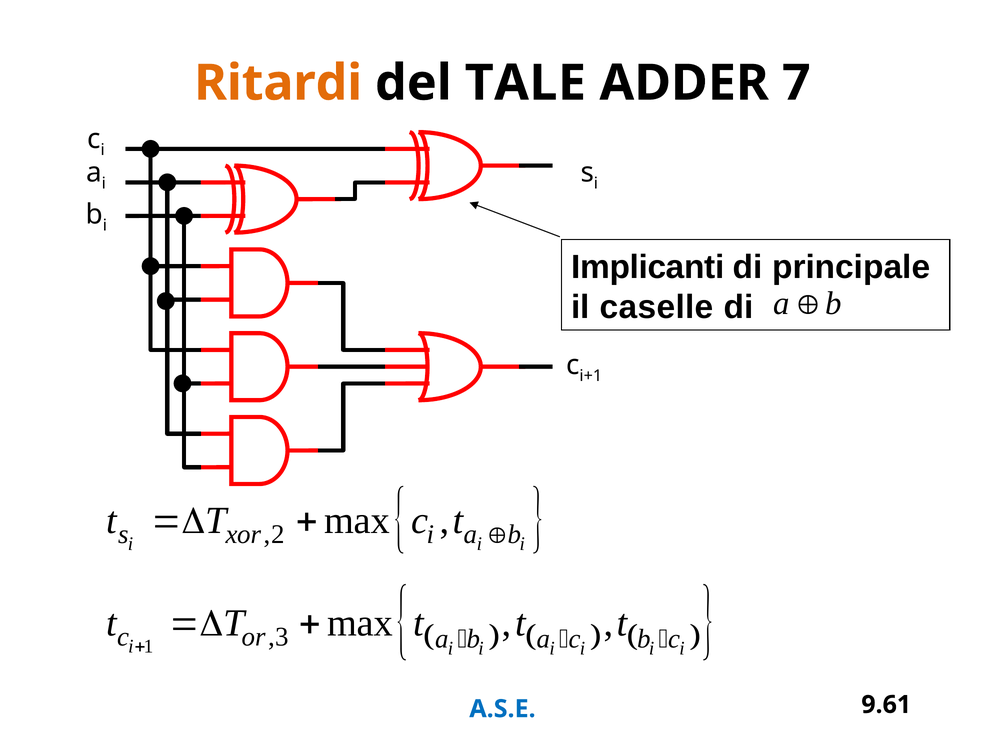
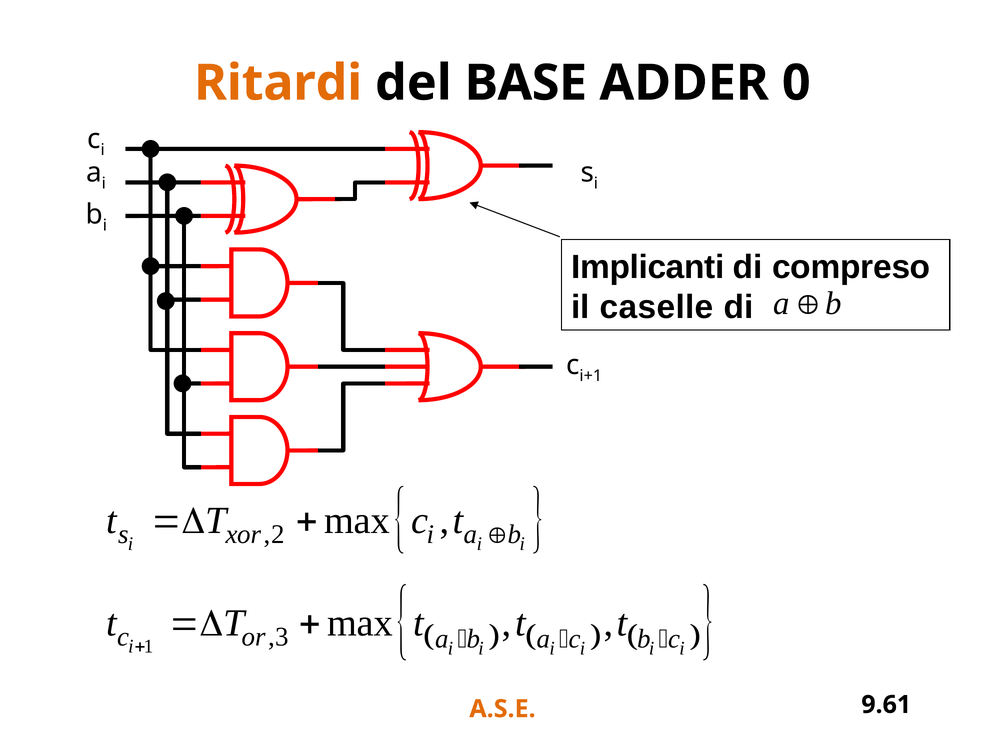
TALE: TALE -> BASE (526, 83)
7: 7 -> 0 (796, 83)
principale: principale -> compreso (851, 267)
A.S.E colour: blue -> orange (502, 709)
